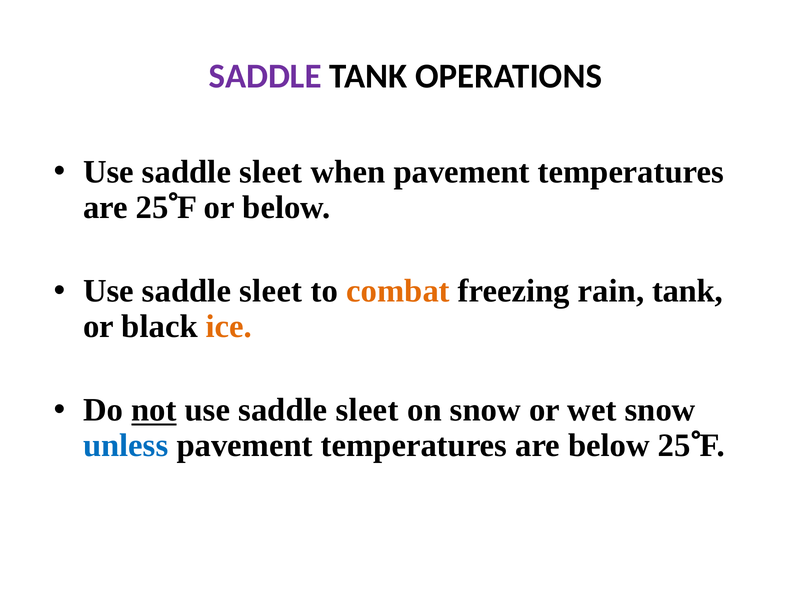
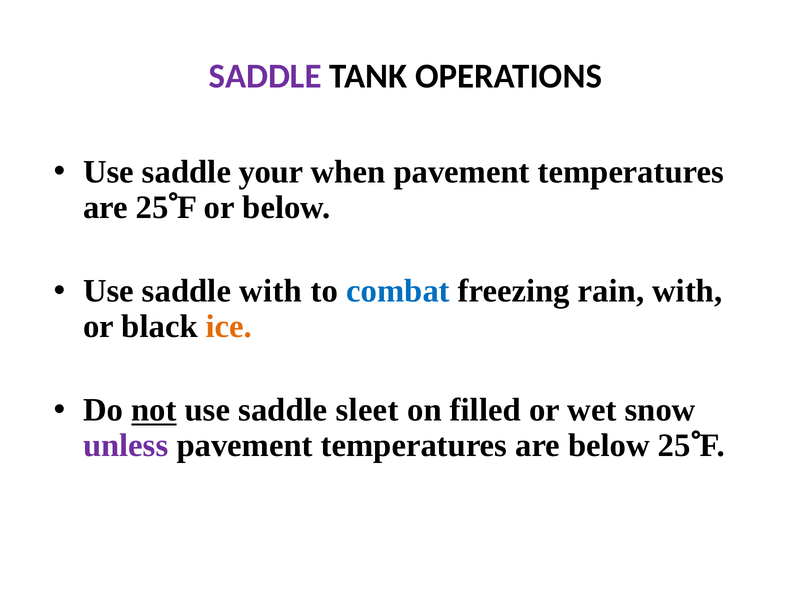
sleet: sleet -> your (271, 172)
sleet: sleet -> with (271, 291)
combat colour: orange -> blue (398, 291)
rain tank: tank -> with (687, 291)
on snow: snow -> filled (485, 410)
unless colour: blue -> purple (126, 445)
